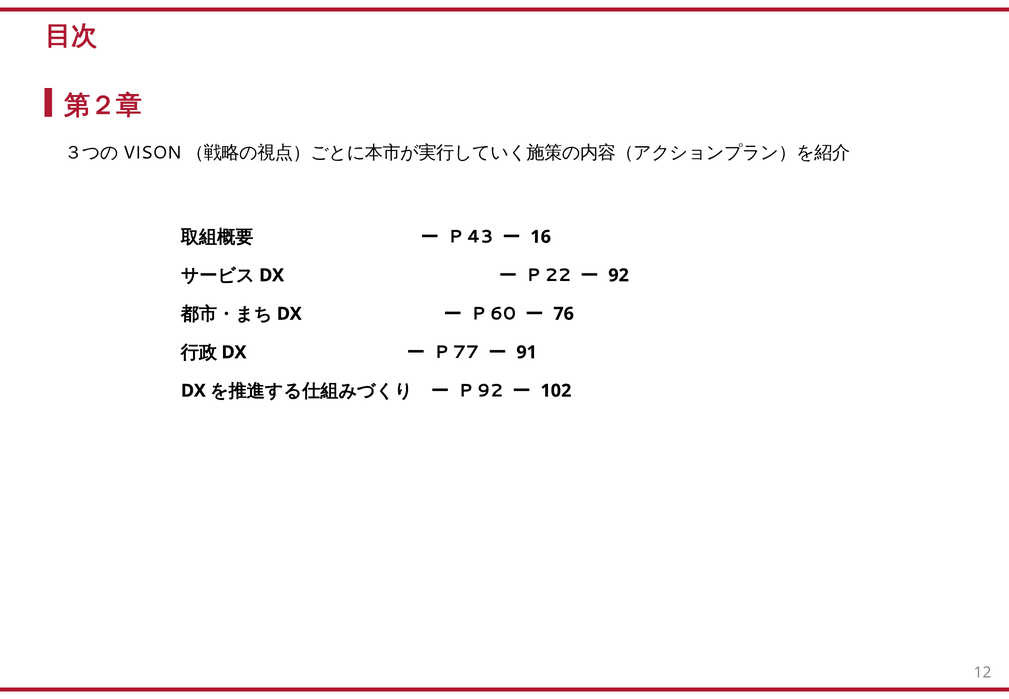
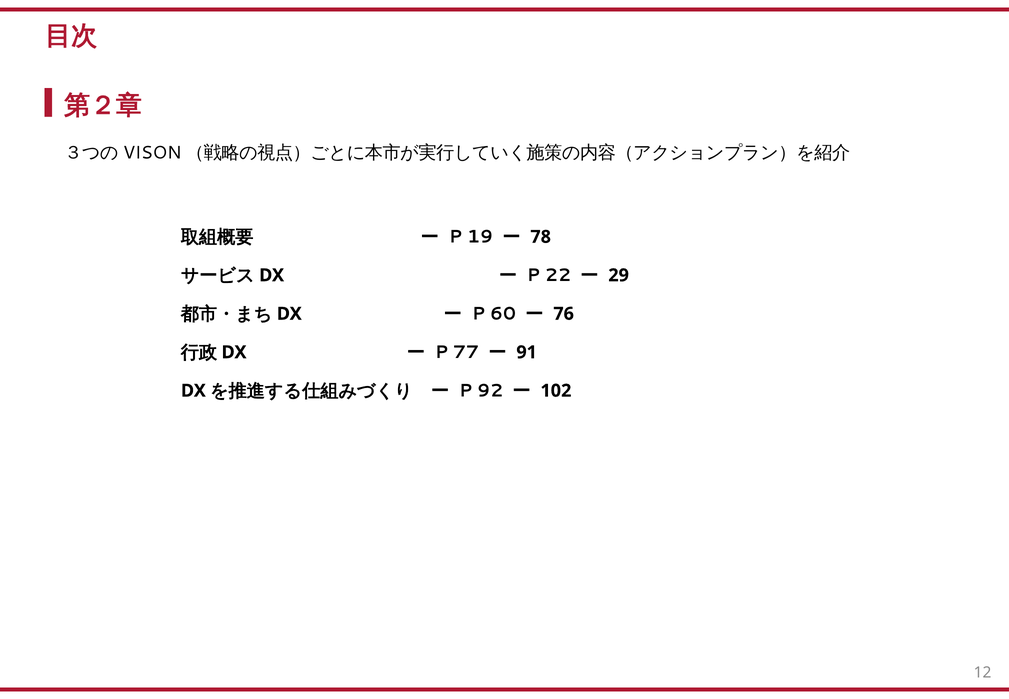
43: 43 -> 19 (480, 237)
16: 16 -> 78 (541, 237)
92: 92 -> 29 (619, 275)
